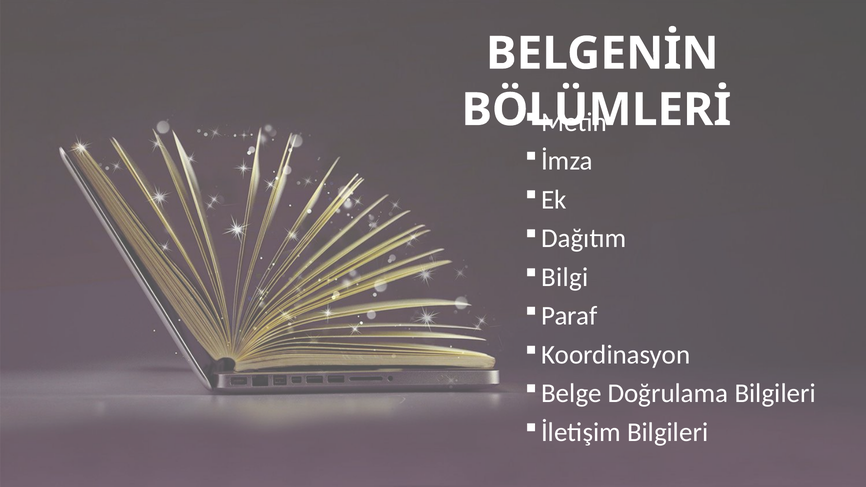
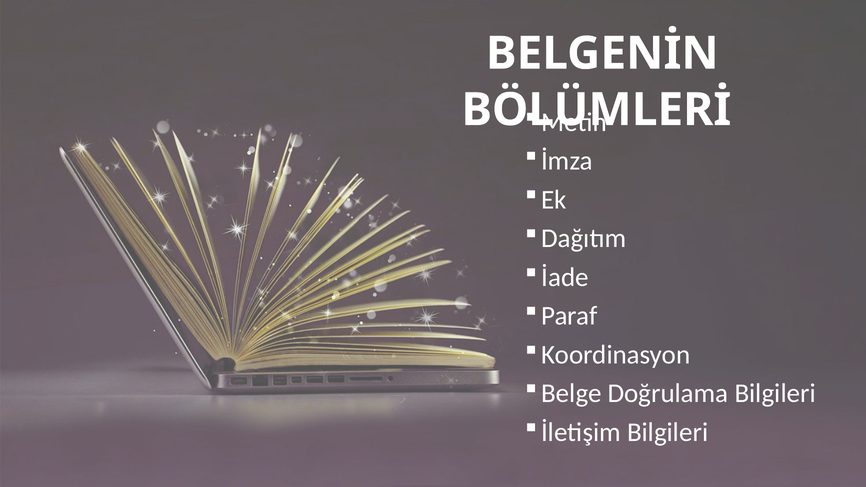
Bilgi: Bilgi -> İade (565, 277)
